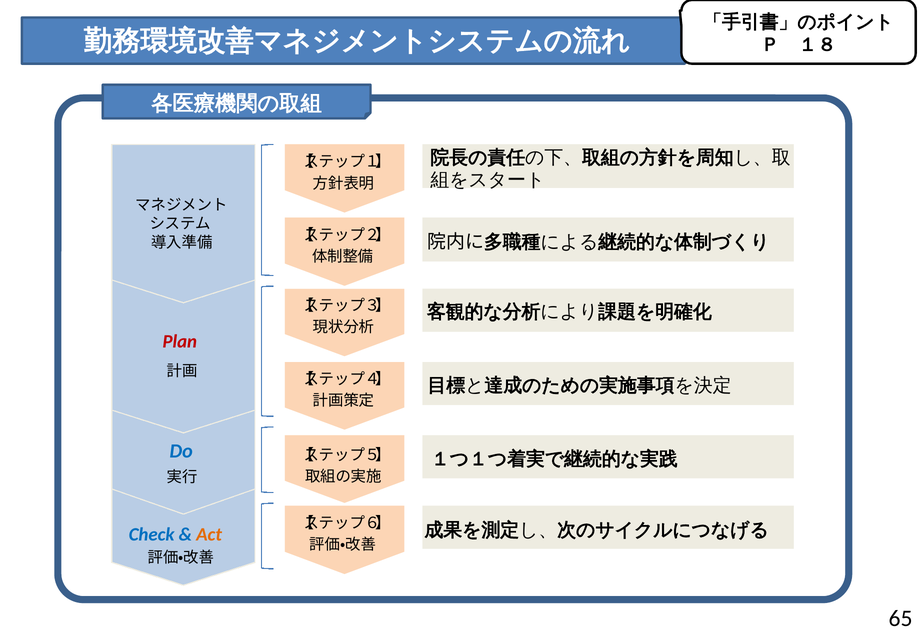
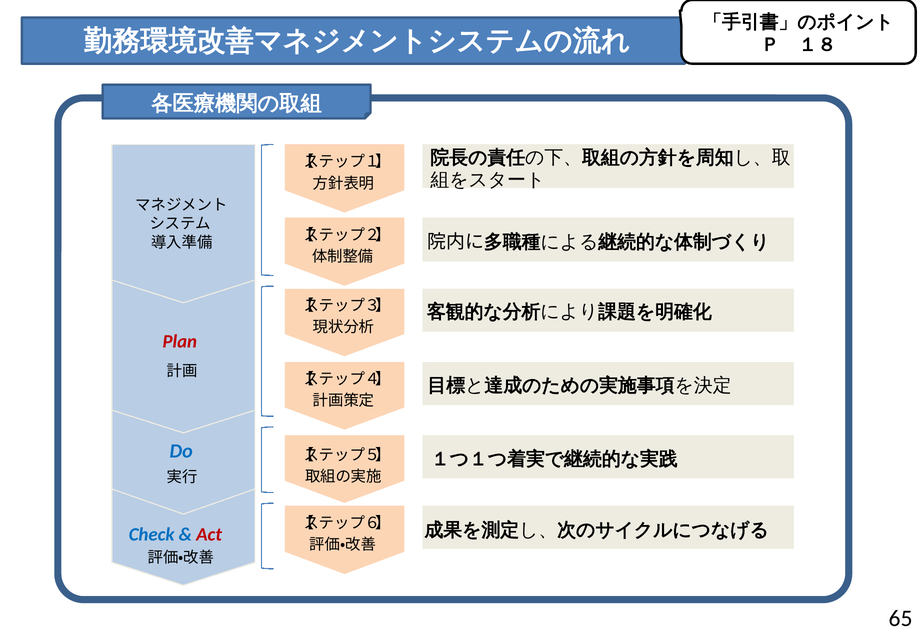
Act colour: orange -> red (209, 534)
